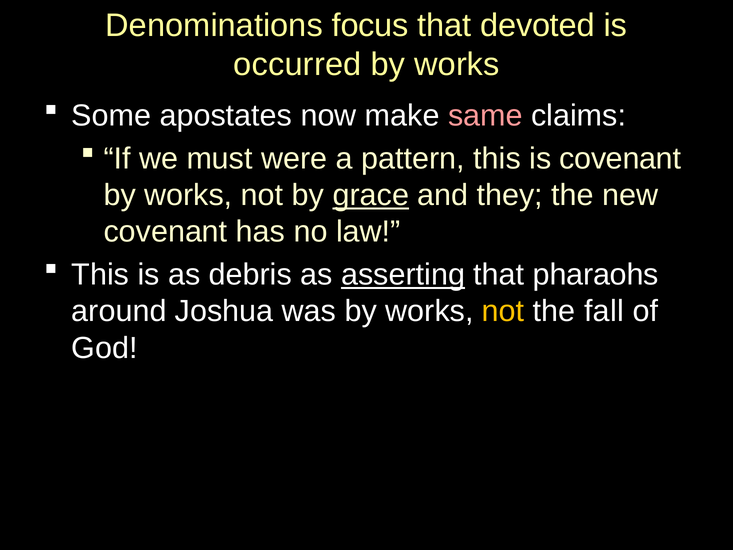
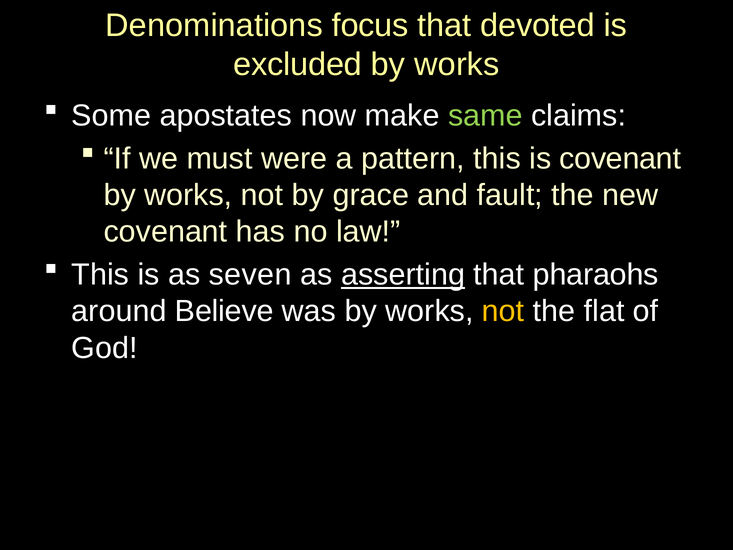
occurred: occurred -> excluded (298, 65)
same colour: pink -> light green (485, 116)
grace underline: present -> none (371, 195)
they: they -> fault (510, 195)
debris: debris -> seven (250, 275)
Joshua: Joshua -> Believe (224, 311)
fall: fall -> flat (604, 311)
